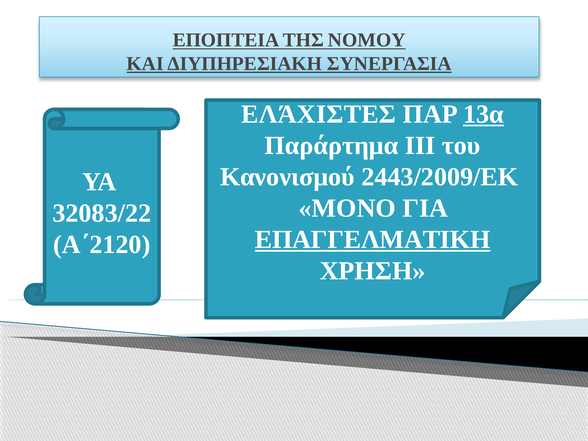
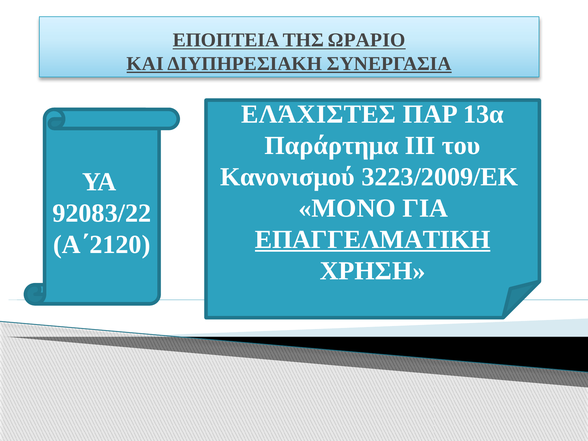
NOMOΥ: NOMOΥ -> ΩΡΑΡΙΟ (367, 40)
13α underline: present -> none (483, 114)
2443/2009/ΕΚ: 2443/2009/ΕΚ -> 3223/2009/ΕΚ (440, 177)
32083/22: 32083/22 -> 92083/22 (102, 213)
